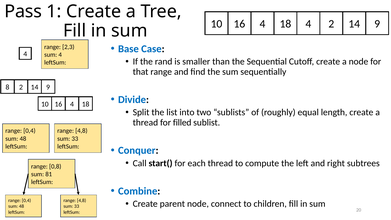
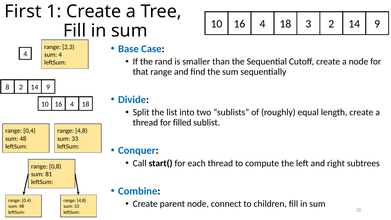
Pass: Pass -> First (23, 11)
18 4: 4 -> 3 (308, 24)
